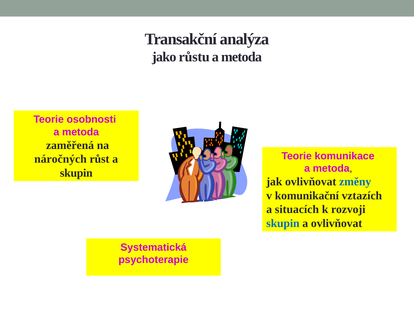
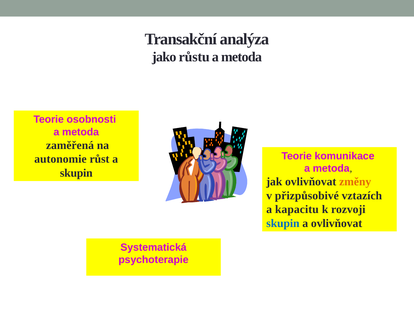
náročných: náročných -> autonomie (60, 159)
změny colour: blue -> orange (355, 181)
komunikační: komunikační -> přizpůsobivé (307, 195)
situacích: situacích -> kapacitu (297, 209)
